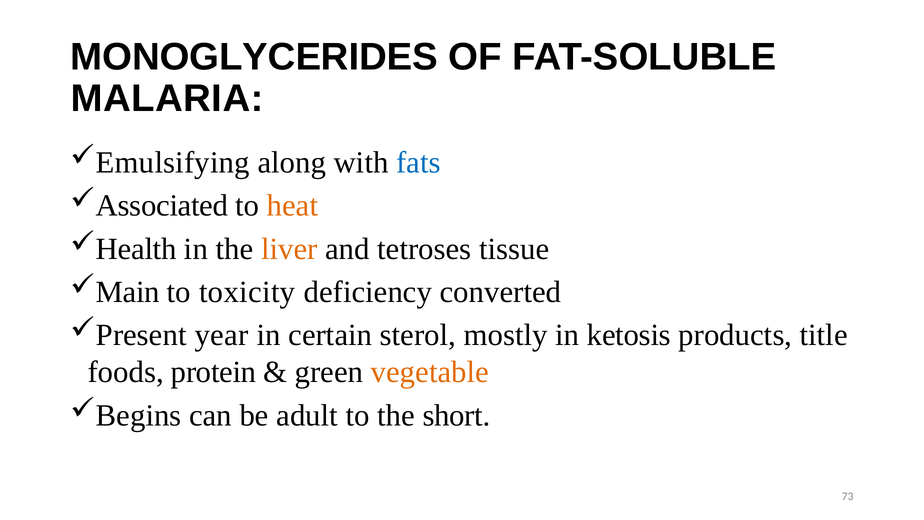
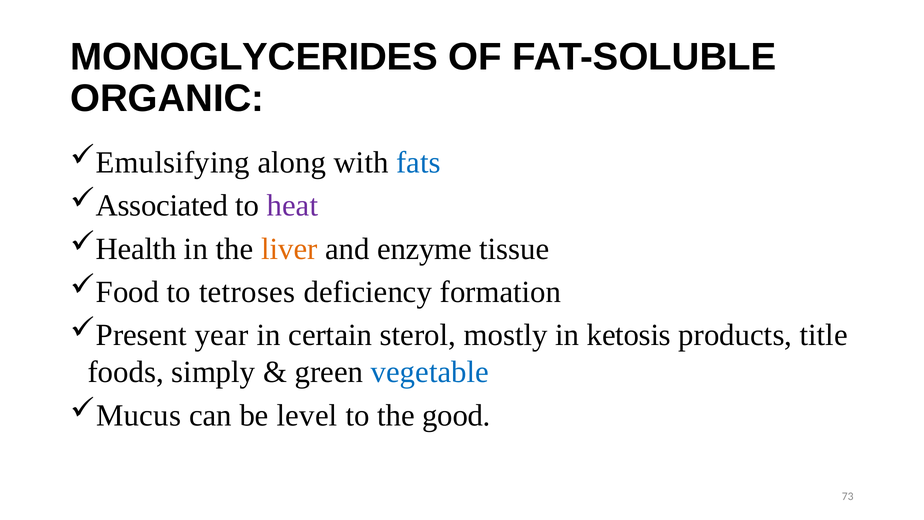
MALARIA: MALARIA -> ORGANIC (167, 98)
heat colour: orange -> purple (293, 206)
tetroses: tetroses -> enzyme (425, 249)
Main: Main -> Food (128, 292)
toxicity: toxicity -> tetroses (247, 292)
converted: converted -> formation (501, 292)
protein: protein -> simply (213, 372)
vegetable colour: orange -> blue (430, 372)
Begins: Begins -> Mucus (139, 415)
adult: adult -> level (307, 415)
short: short -> good (456, 415)
